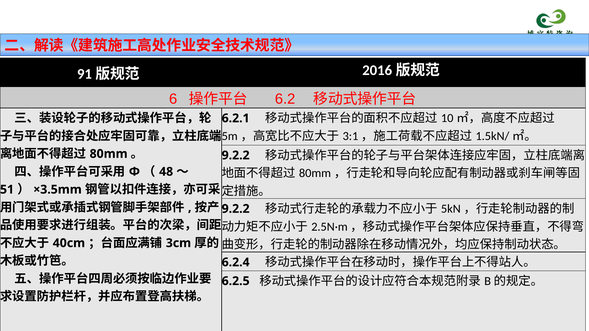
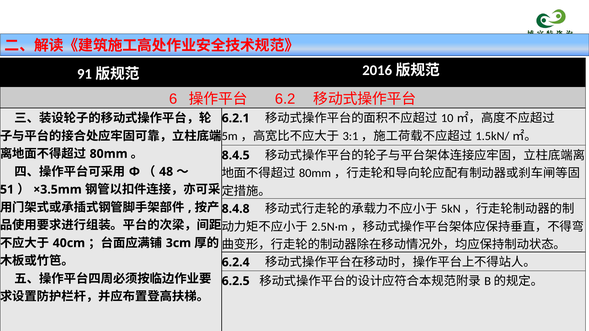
9.2.2: 9.2.2 -> 8.4.5 (236, 155)
9.2.2: 9.2.2 -> 8.4.8 (236, 209)
